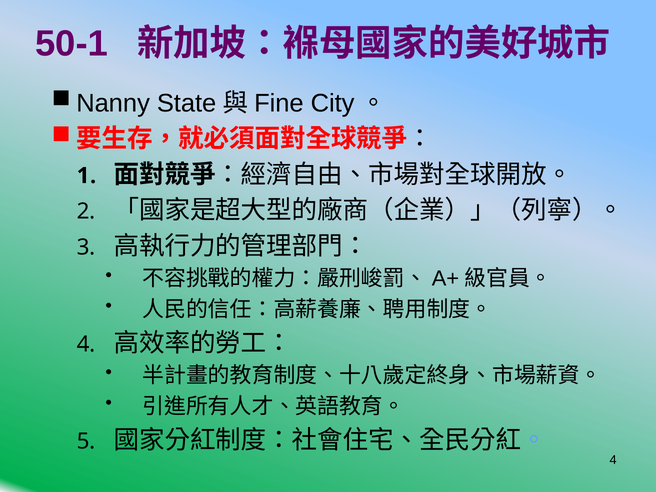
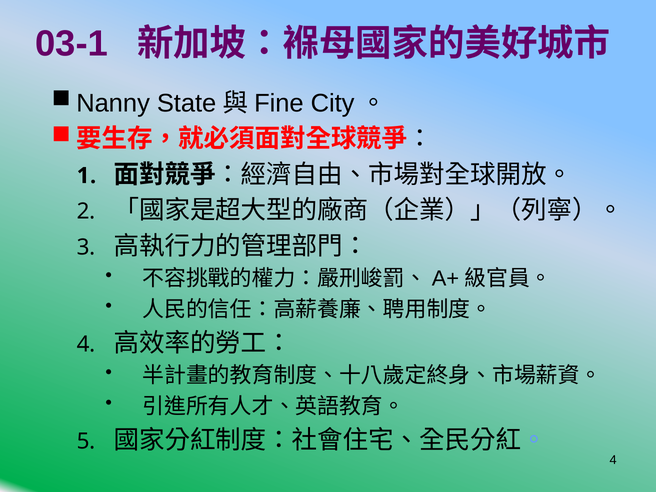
50-1: 50-1 -> 03-1 (72, 44)
